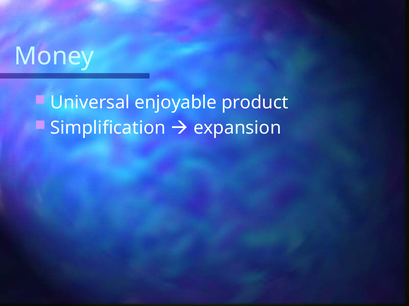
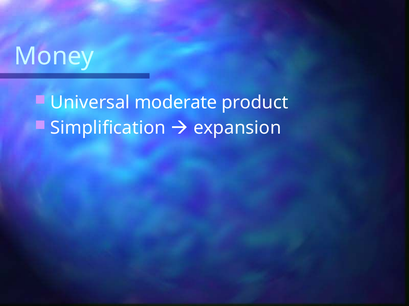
enjoyable: enjoyable -> moderate (176, 103)
